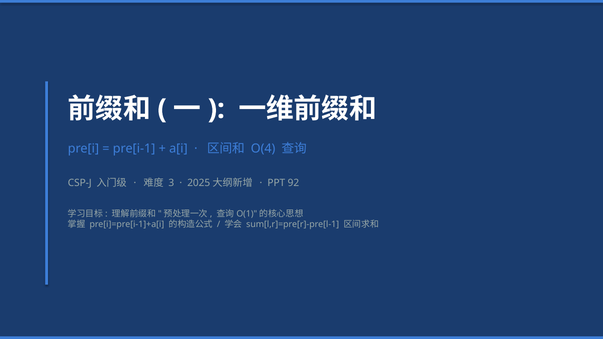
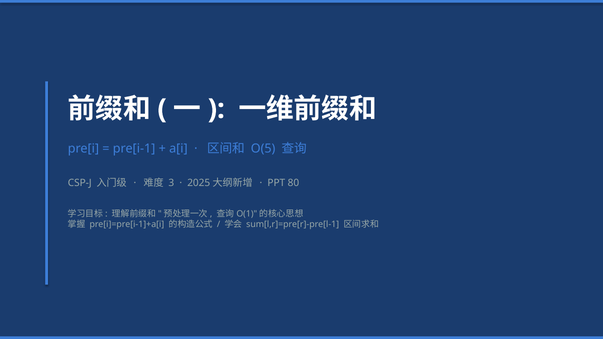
O(4: O(4 -> O(5 (263, 149)
92: 92 -> 80 (293, 183)
